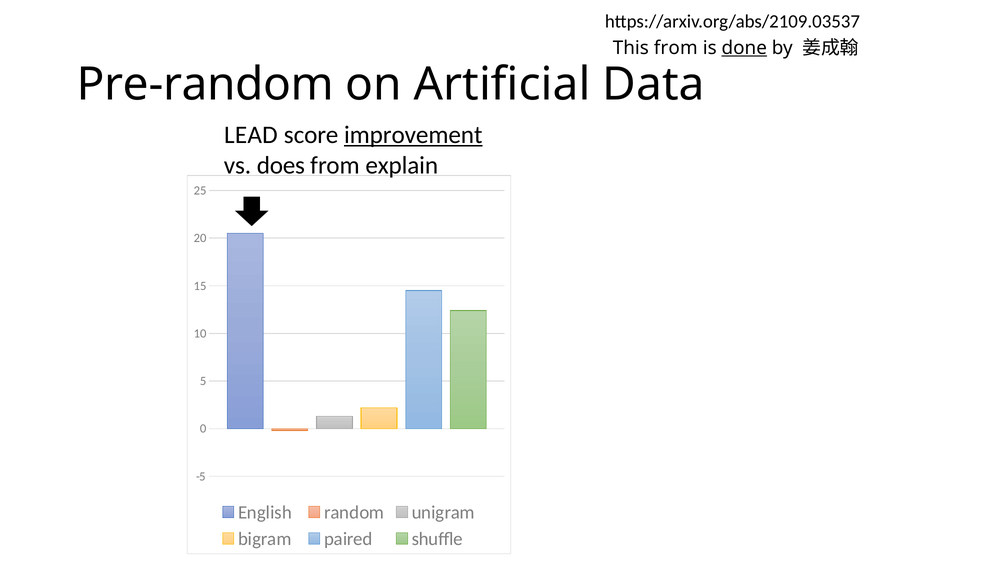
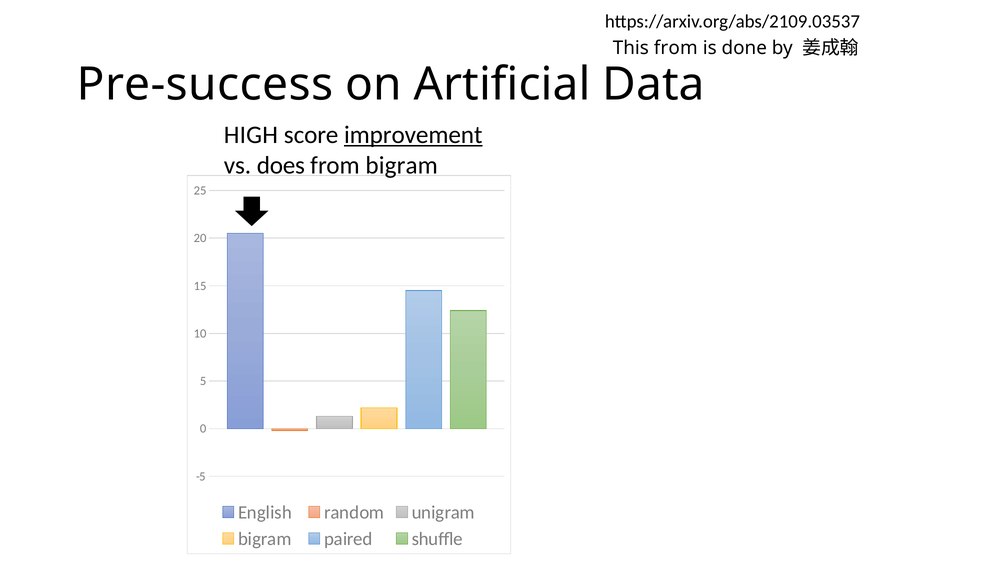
done underline: present -> none (744, 48)
Pre-random: Pre-random -> Pre-success (205, 85)
LEAD: LEAD -> HIGH (251, 135)
from explain: explain -> bigram (402, 165)
